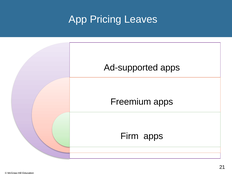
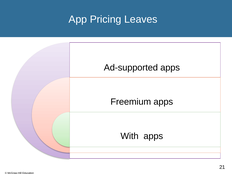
Firm: Firm -> With (130, 136)
